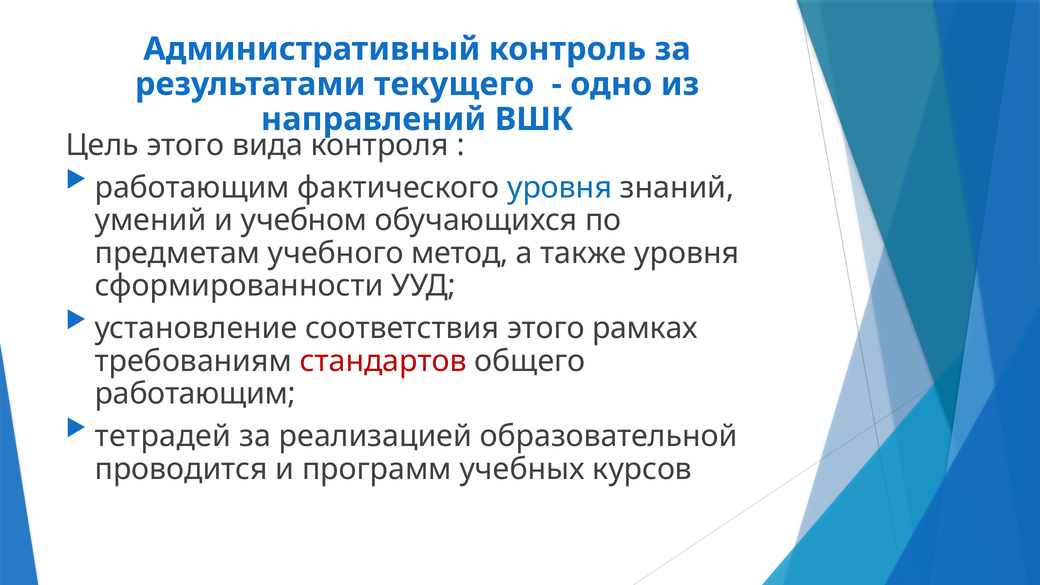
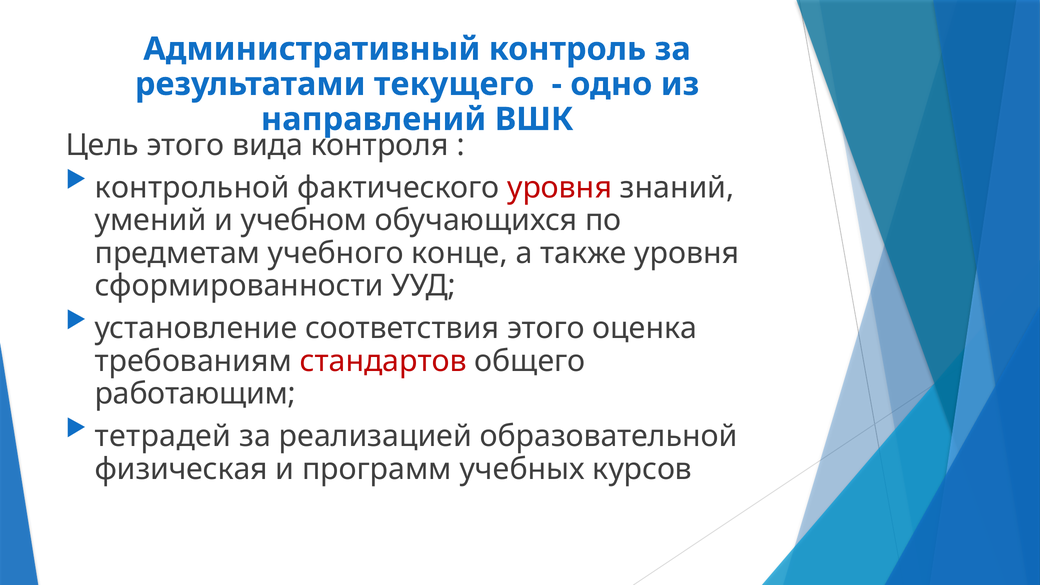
работающим: работающим -> контрольной (192, 188)
уровня colour: blue -> red (560, 188)
метод: метод -> конце (460, 253)
рамках: рамках -> оценка (645, 328)
проводится: проводится -> физическая (181, 469)
